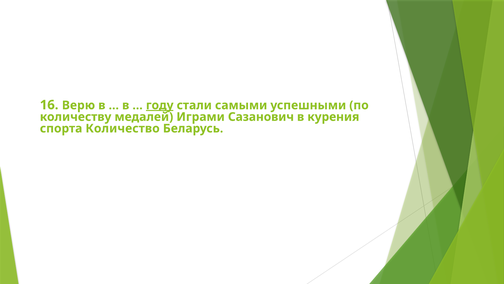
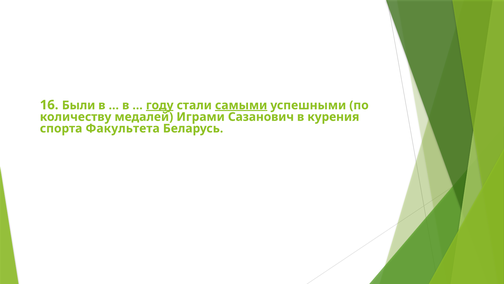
Верю: Верю -> Были (79, 105)
самыми underline: none -> present (241, 105)
Количество: Количество -> Факультета (123, 128)
